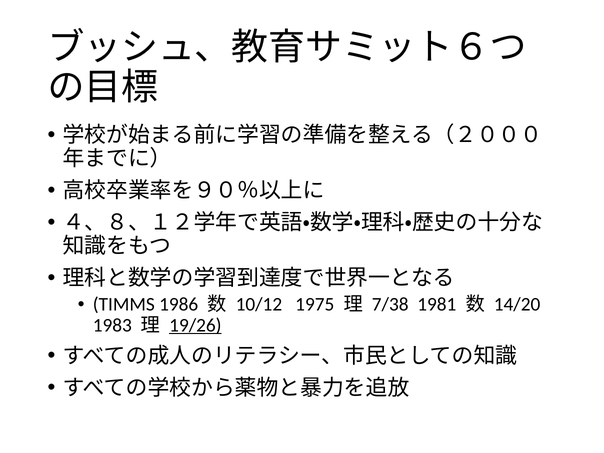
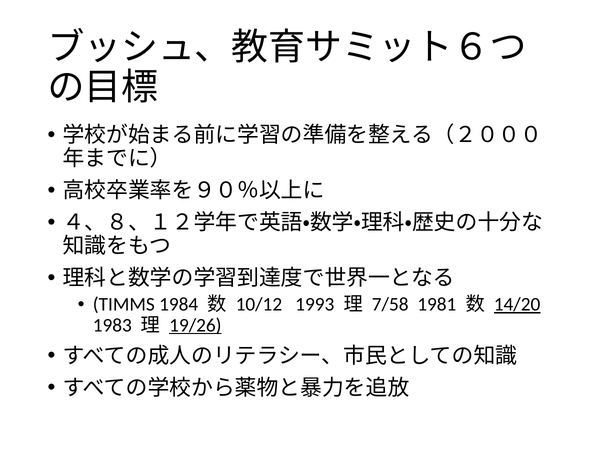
1986: 1986 -> 1984 (179, 305)
1975: 1975 -> 1993 (315, 305)
7/38: 7/38 -> 7/58 (390, 305)
14/20 underline: none -> present (517, 305)
